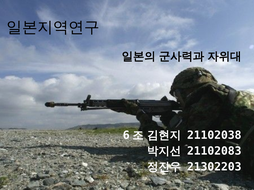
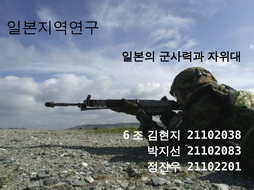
21302203: 21302203 -> 21102201 (214, 167)
